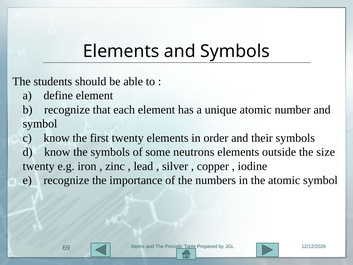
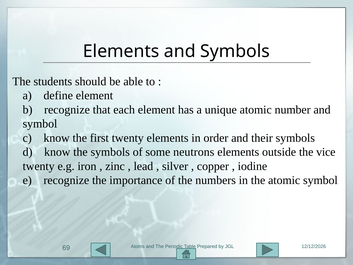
size: size -> vice (326, 152)
